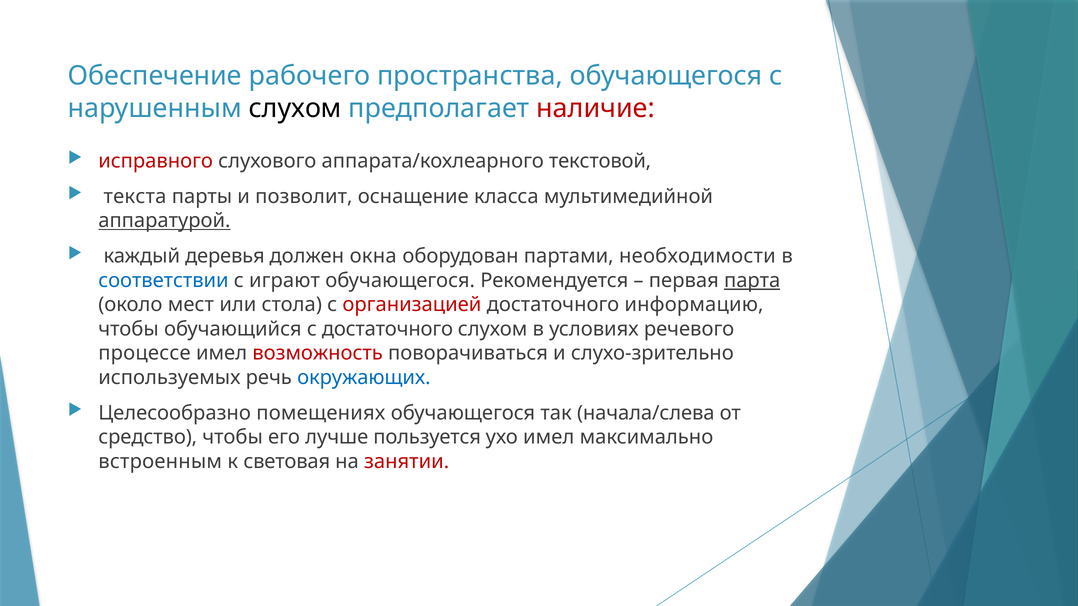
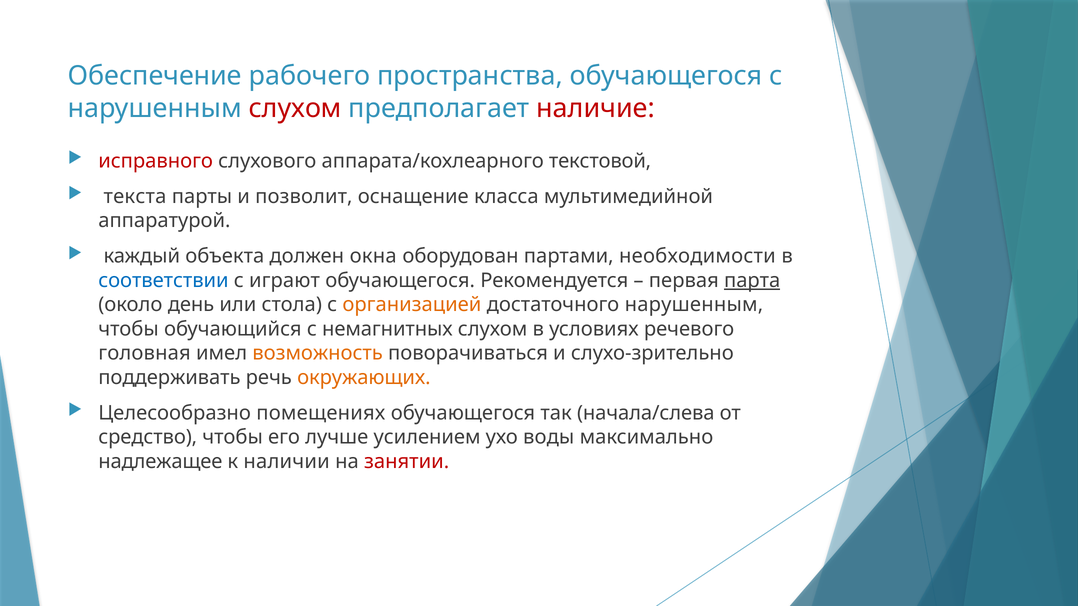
слухом colour: black -> red (295, 108)
аппаратурой underline: present -> none (164, 221)
деревья: деревья -> объекта (225, 256)
мест: мест -> день (191, 305)
организацией colour: red -> orange (412, 305)
достаточного информацию: информацию -> нарушенным (694, 305)
с достаточного: достаточного -> немагнитных (387, 329)
процессе: процессе -> головная (145, 353)
возможность colour: red -> orange (318, 353)
используемых: используемых -> поддерживать (169, 378)
окружающих colour: blue -> orange (364, 378)
пользуется: пользуется -> усилением (427, 437)
ухо имел: имел -> воды (549, 437)
встроенным: встроенным -> надлежащее (160, 462)
световая: световая -> наличии (287, 462)
